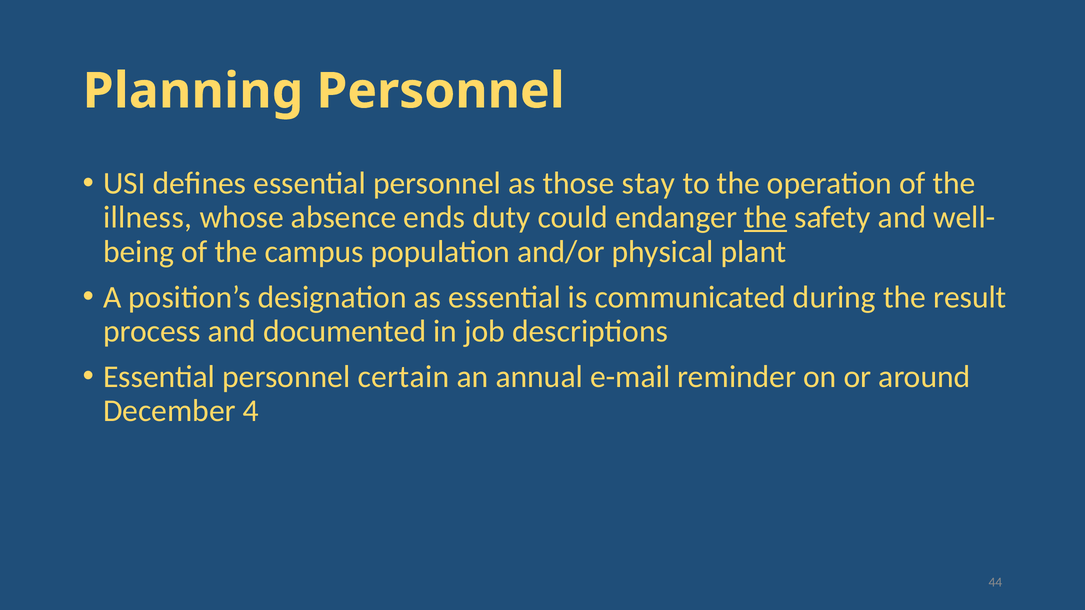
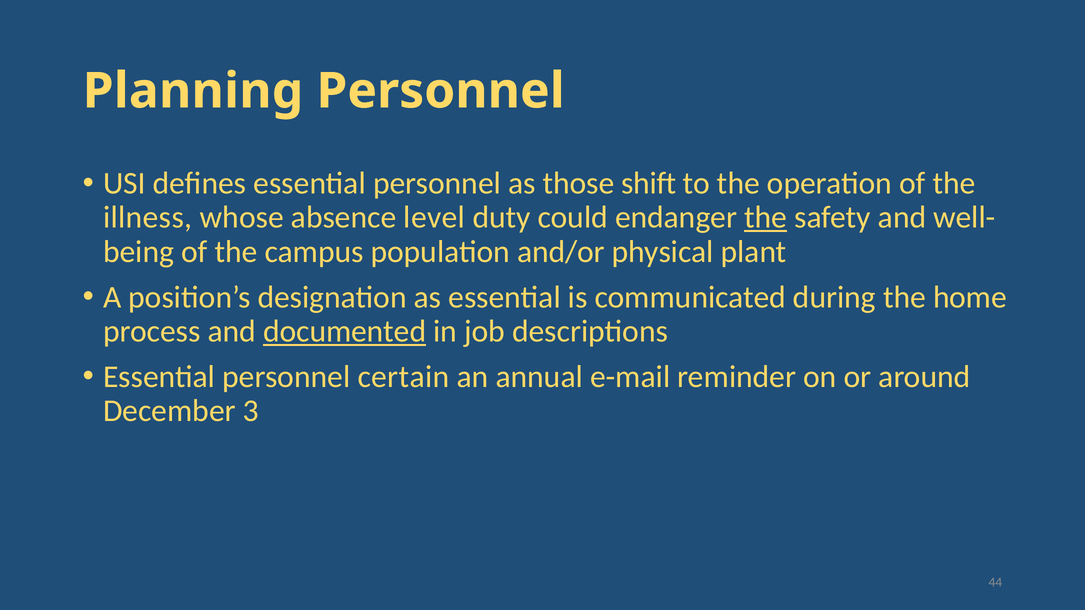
stay: stay -> shift (649, 183)
ends: ends -> level (434, 218)
result: result -> home (970, 297)
documented underline: none -> present (345, 331)
4: 4 -> 3 (251, 411)
